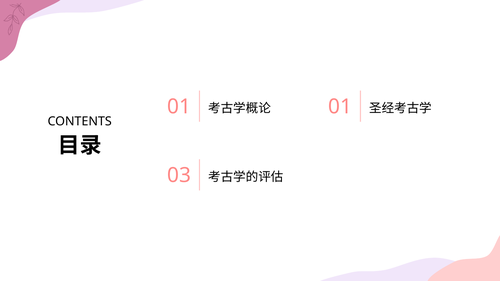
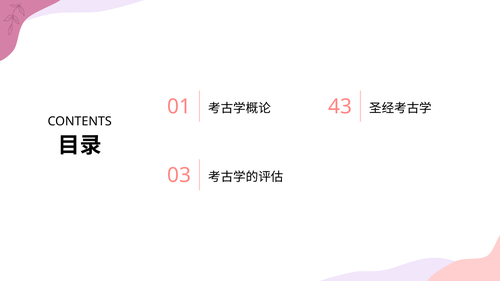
01: 01 -> 43 (340, 107)
